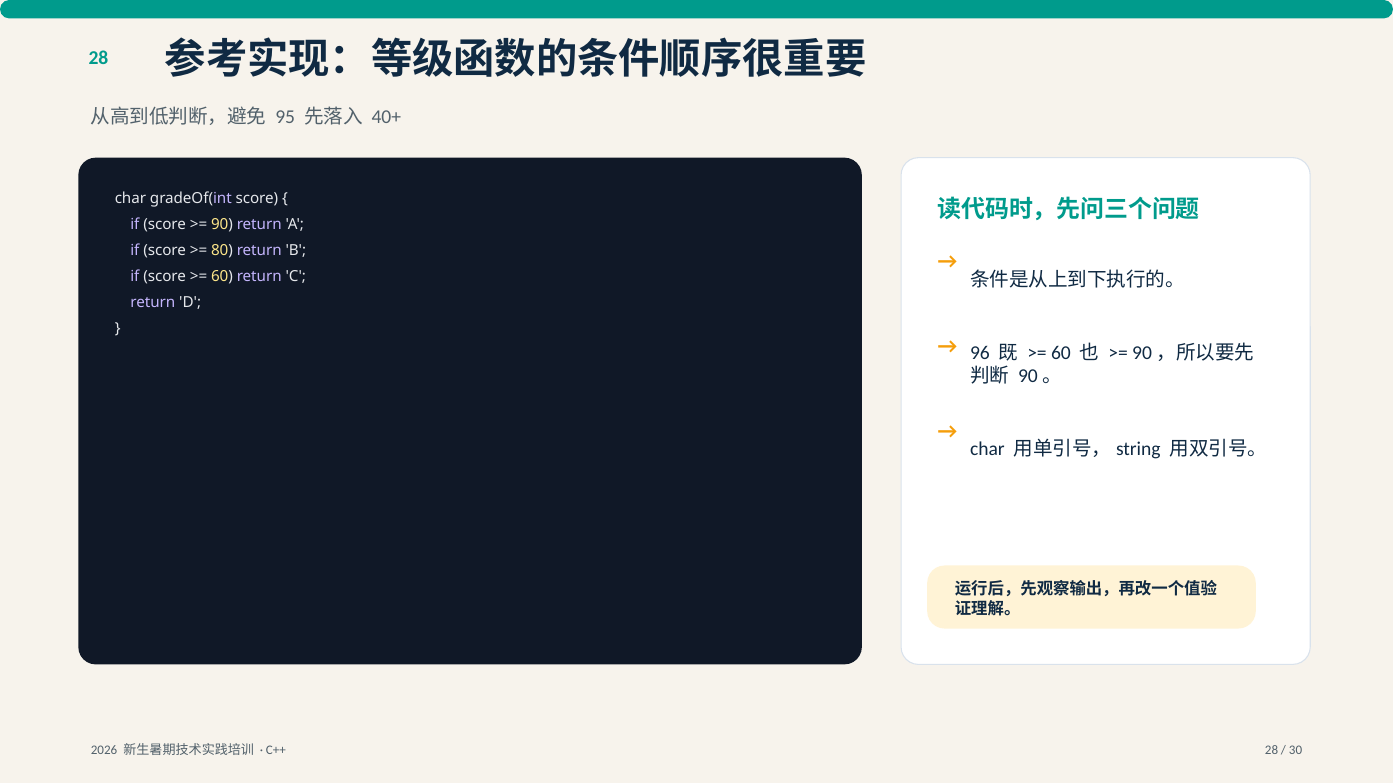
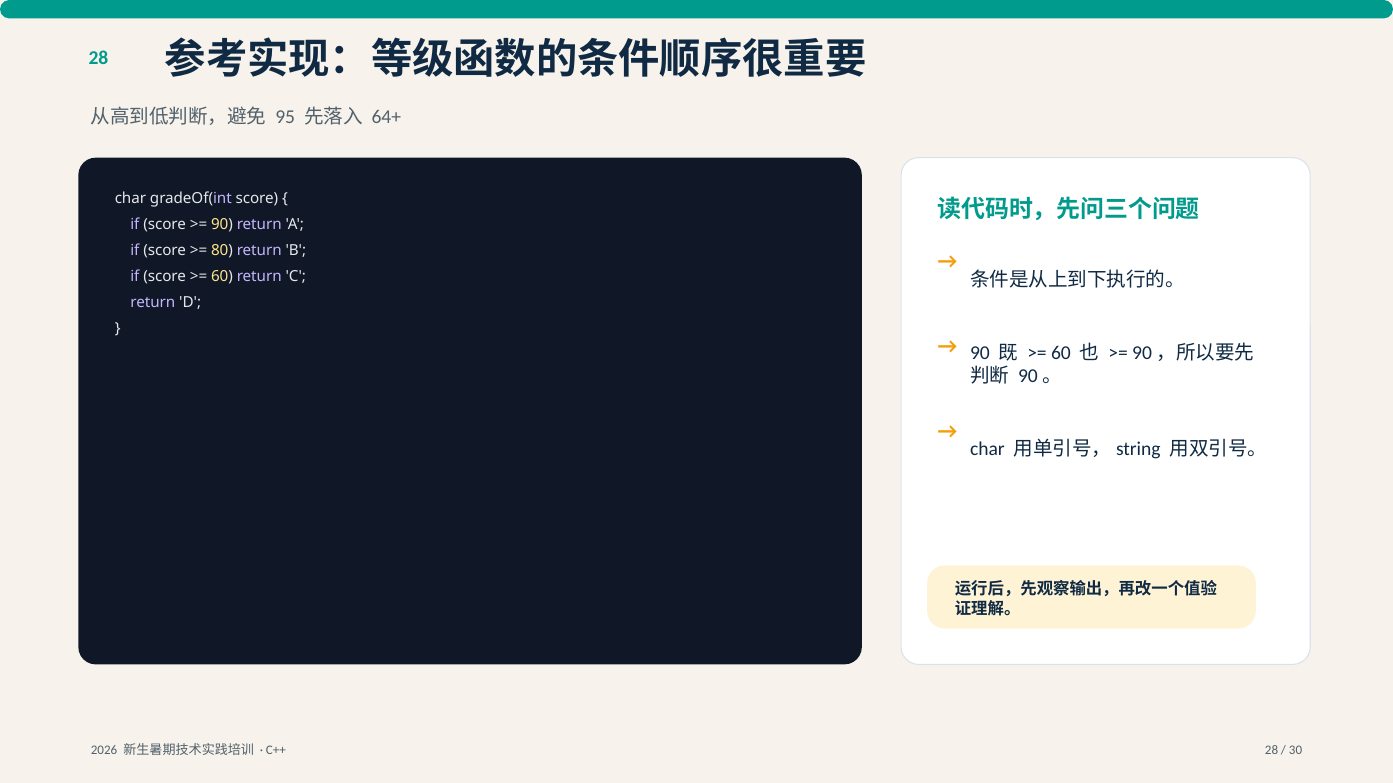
40+: 40+ -> 64+ (386, 117)
96: 96 -> 90 (980, 353)
